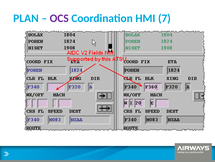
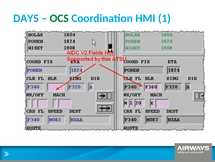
PLAN: PLAN -> DAYS (26, 18)
OCS colour: purple -> green (59, 18)
7: 7 -> 1 (164, 18)
